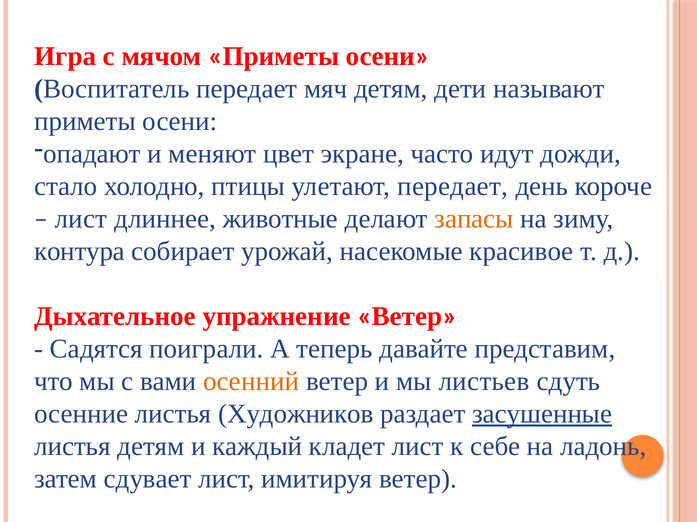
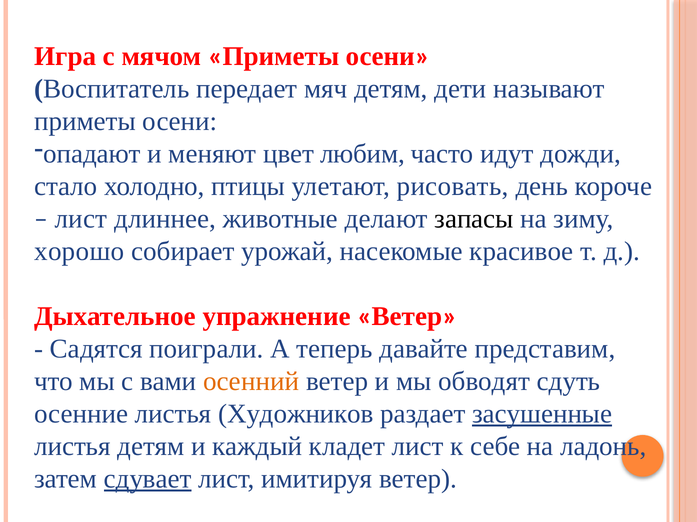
экране: экране -> любим (363, 154)
улетают передает: передает -> рисовать (453, 187)
запасы colour: orange -> black (474, 219)
контура: контура -> хорошо (79, 252)
листьев: листьев -> обводят (484, 382)
сдувает underline: none -> present (148, 480)
